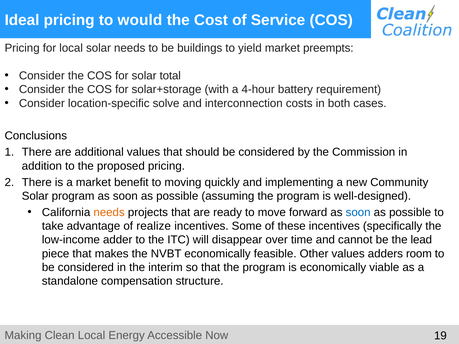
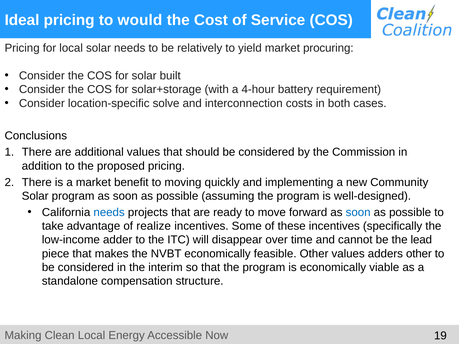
buildings: buildings -> relatively (200, 48)
preempts: preempts -> procuring (328, 48)
total: total -> built (170, 76)
needs colour: orange -> blue (109, 212)
adders room: room -> other (419, 254)
